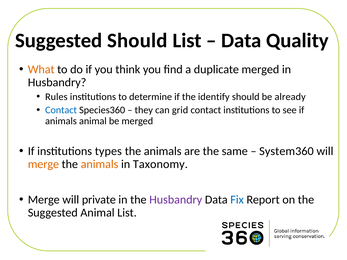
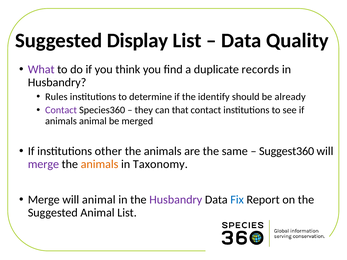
Suggested Should: Should -> Display (137, 41)
What colour: orange -> purple (41, 69)
duplicate merged: merged -> records (260, 69)
Contact colour: blue -> purple (61, 110)
grid: grid -> that (180, 110)
types: types -> other (108, 151)
System360: System360 -> Suggest360 (287, 151)
merge colour: orange -> purple (43, 164)
will private: private -> animal (99, 200)
